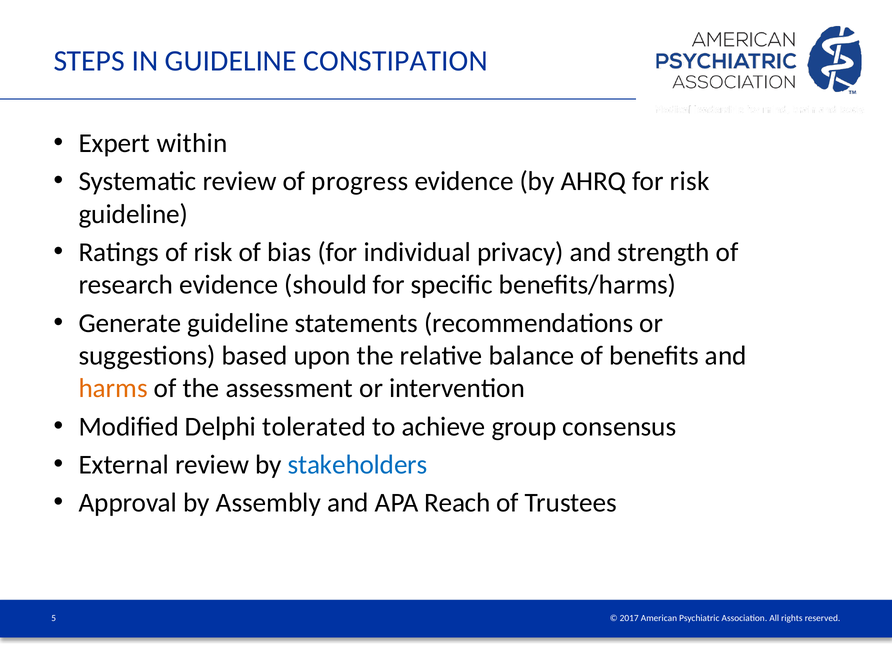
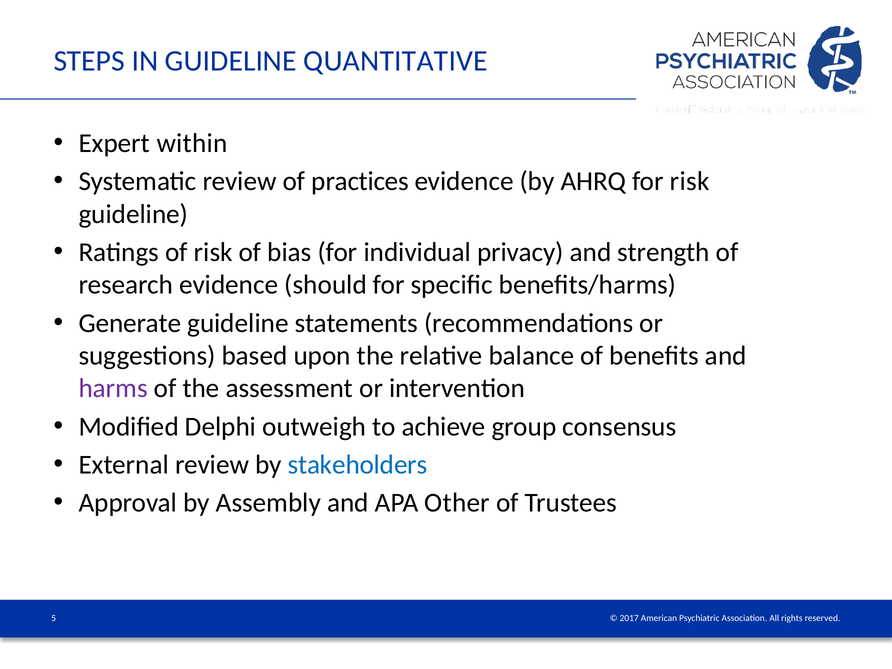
CONSTIPATION: CONSTIPATION -> QUANTITATIVE (396, 61)
progress: progress -> practices (360, 181)
harms colour: orange -> purple (113, 388)
tolerated: tolerated -> outweigh (314, 427)
Reach: Reach -> Other (457, 503)
